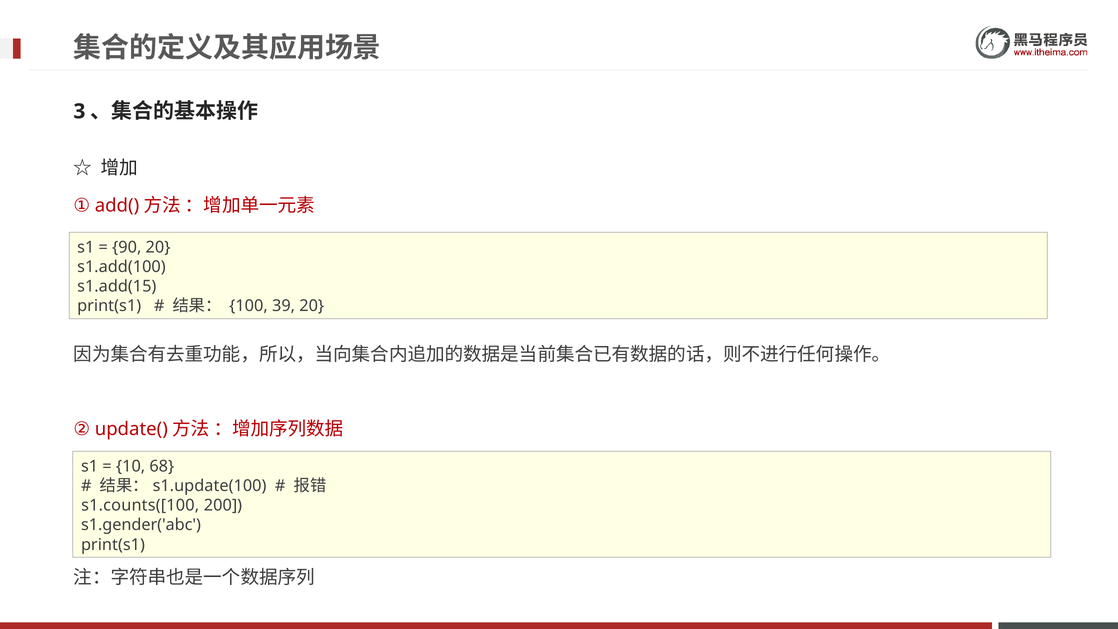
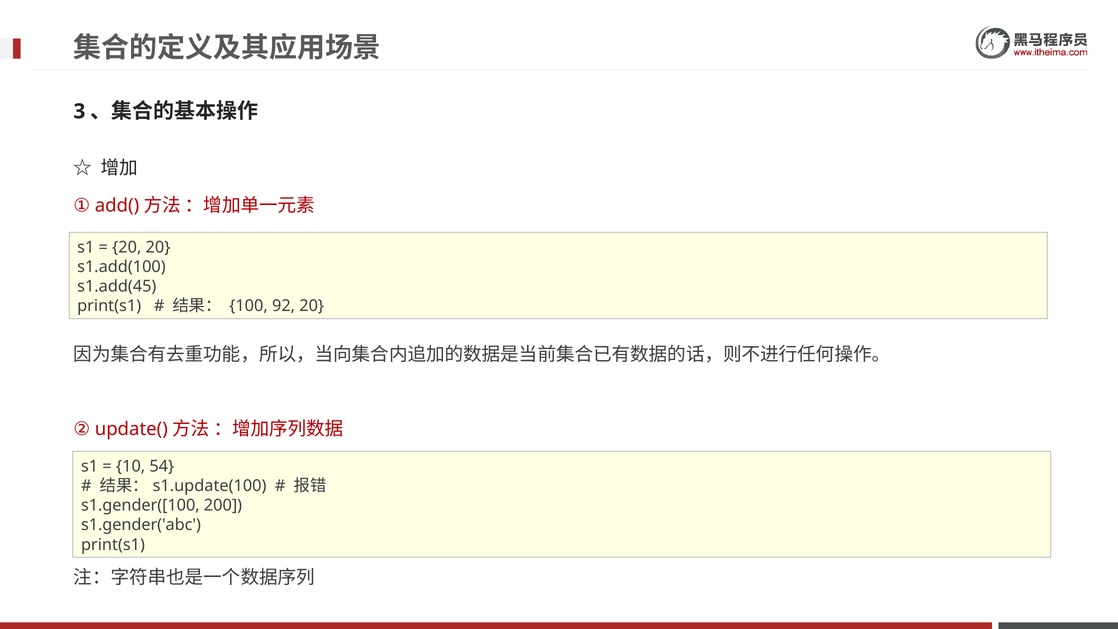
90: 90 -> 20 (127, 247)
s1.add(15: s1.add(15 -> s1.add(45 (117, 286)
39: 39 -> 92 (284, 306)
68: 68 -> 54 (162, 466)
s1.counts([100: s1.counts([100 -> s1.gender([100 (140, 505)
